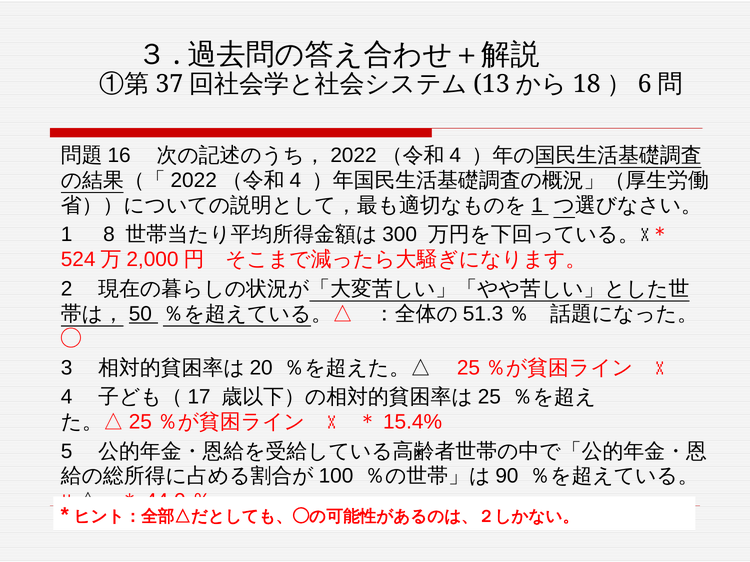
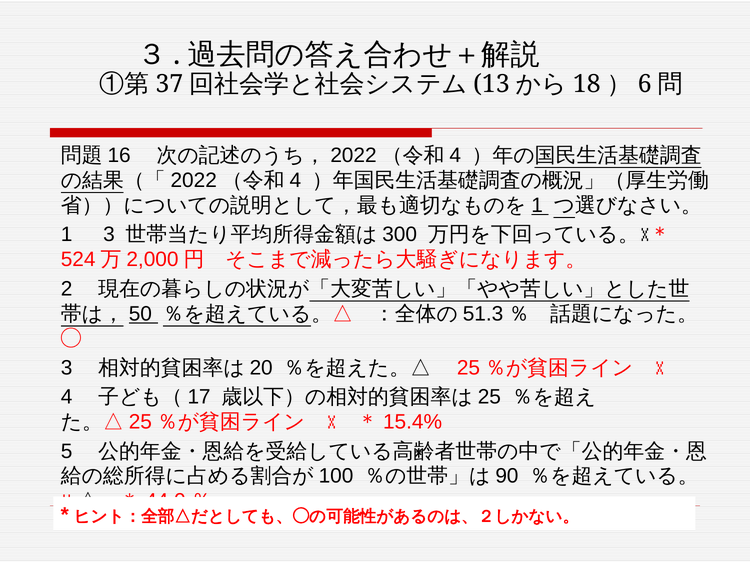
1 8: 8 -> 3 (109, 235)
